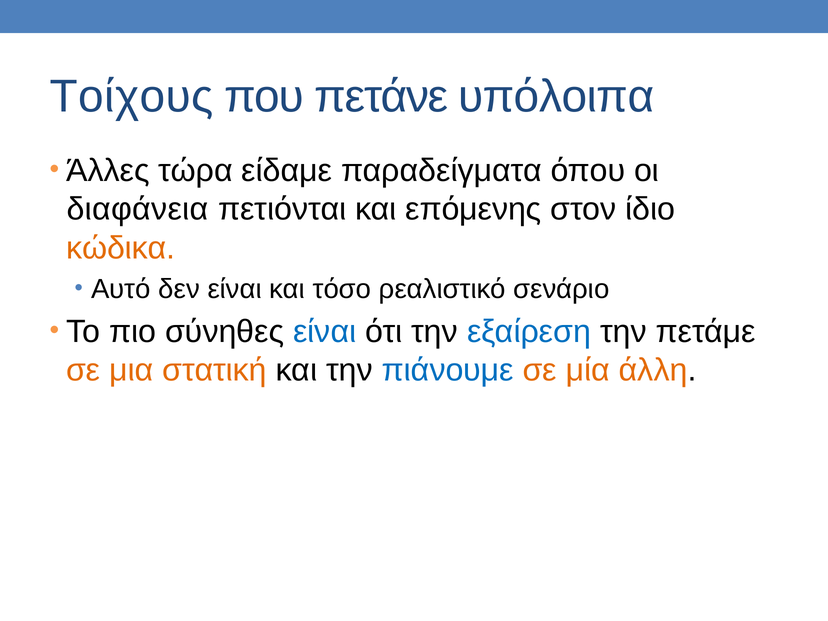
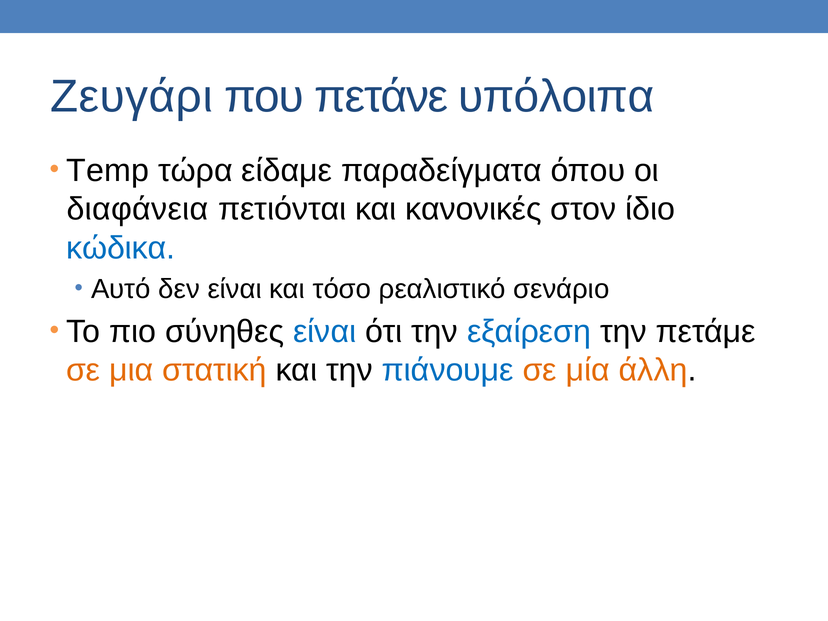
Τοίχους: Τοίχους -> Ζευγάρι (132, 96)
Άλλες: Άλλες -> Temp (108, 171)
επόμενης: επόμενης -> κανονικές (473, 209)
κώδικα colour: orange -> blue (121, 248)
